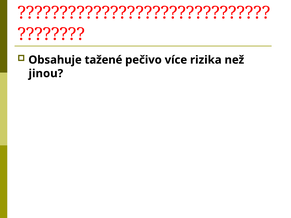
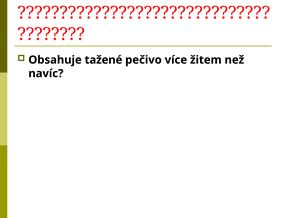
rizika: rizika -> žitem (206, 60)
jinou: jinou -> navíc (46, 74)
